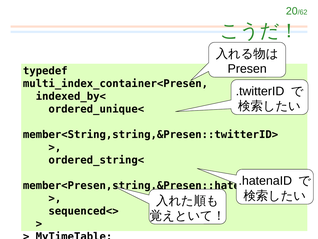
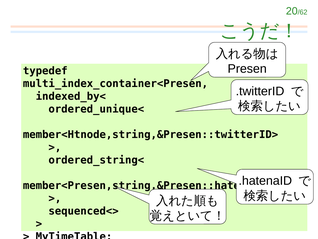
member<String,string,&Presen::twitterID>: member<String,string,&Presen::twitterID> -> member<Htnode,string,&Presen::twitterID> (151, 134)
